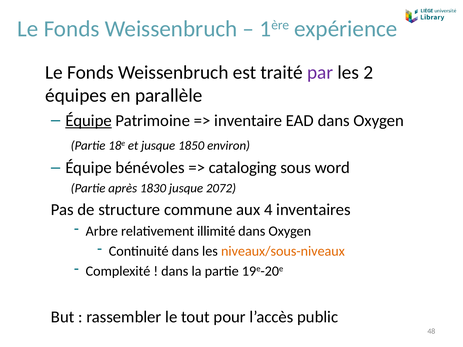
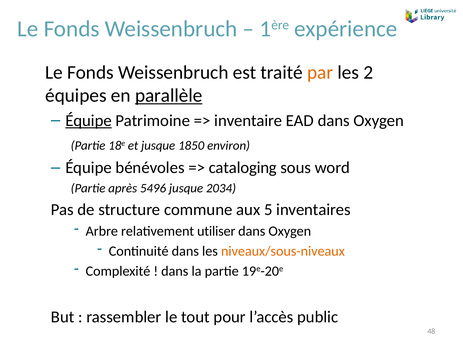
par colour: purple -> orange (320, 72)
parallèle underline: none -> present (169, 96)
1830: 1830 -> 5496 (153, 188)
2072: 2072 -> 2034 (221, 188)
4: 4 -> 5 (268, 210)
illimité: illimité -> utiliser (216, 231)
